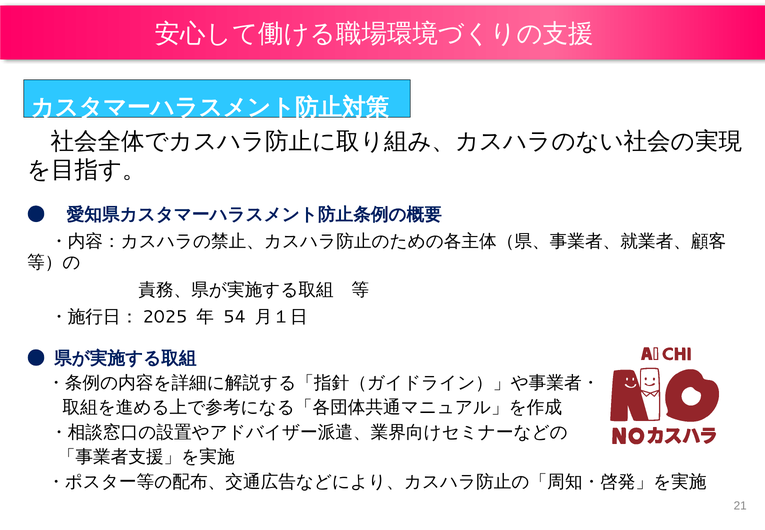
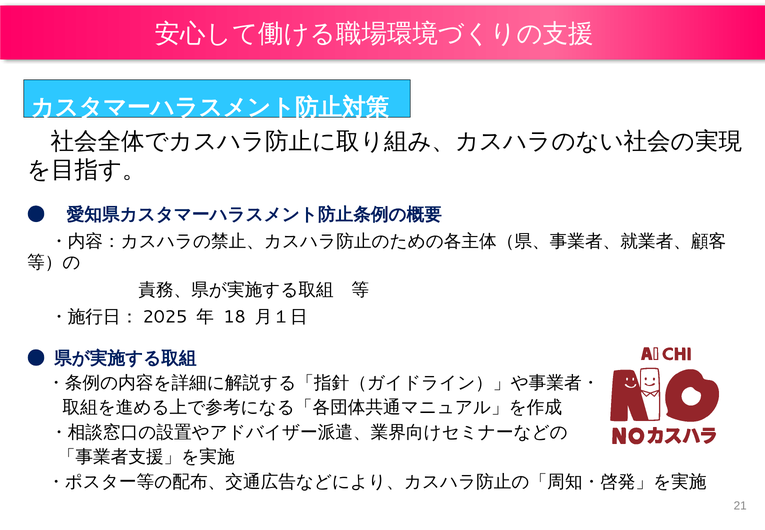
54: 54 -> 18 (235, 317)
